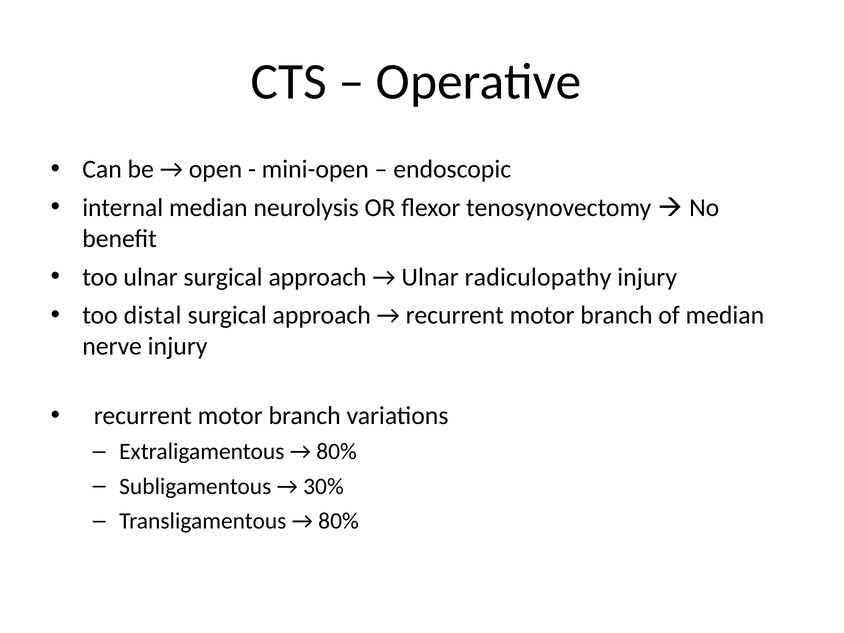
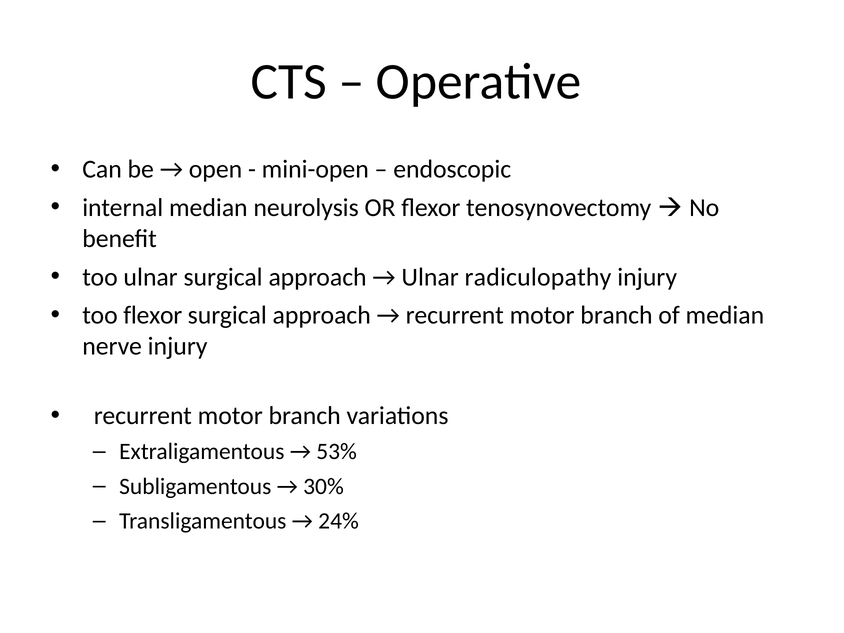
too distal: distal -> flexor (153, 315)
80%: 80% -> 53% (337, 452)
80%: 80% -> 24% (339, 521)
